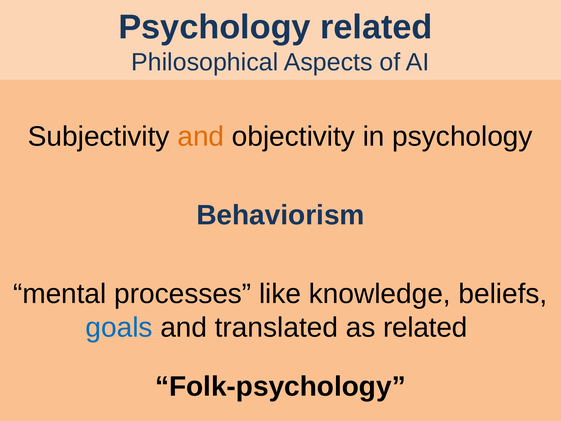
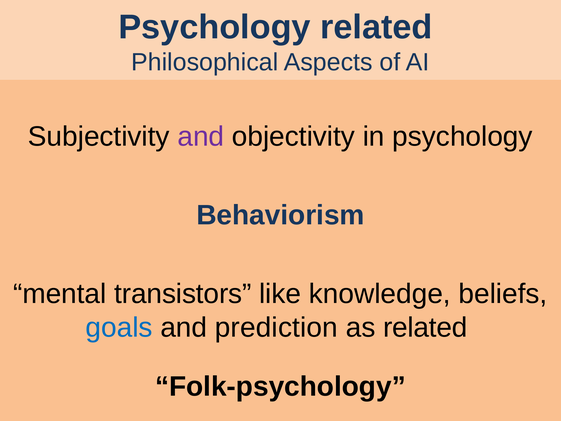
and colour: orange -> purple (201, 137)
processes: processes -> transistors (183, 294)
translated: translated -> prediction (276, 327)
